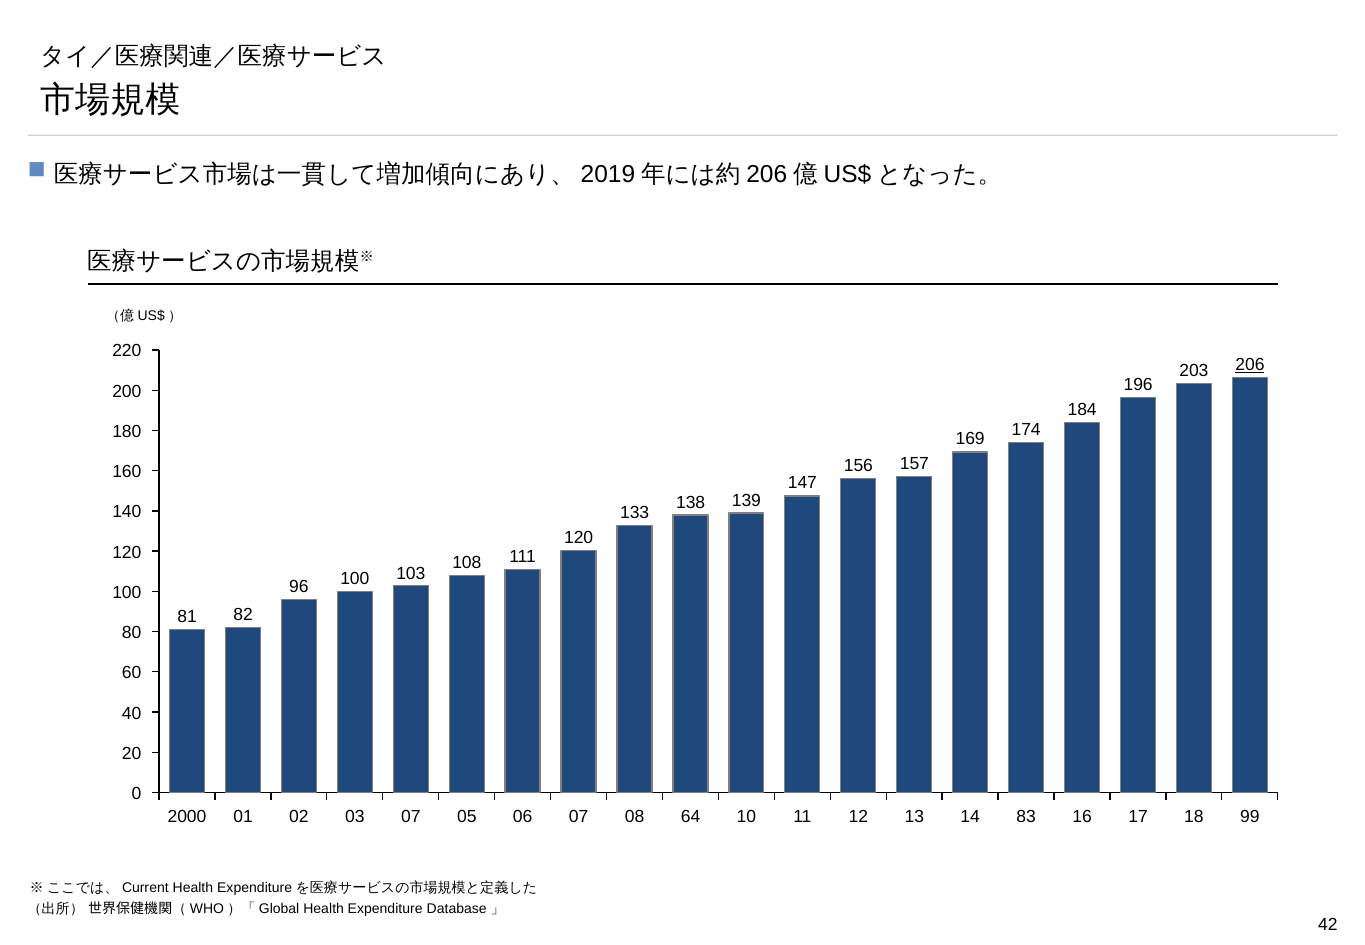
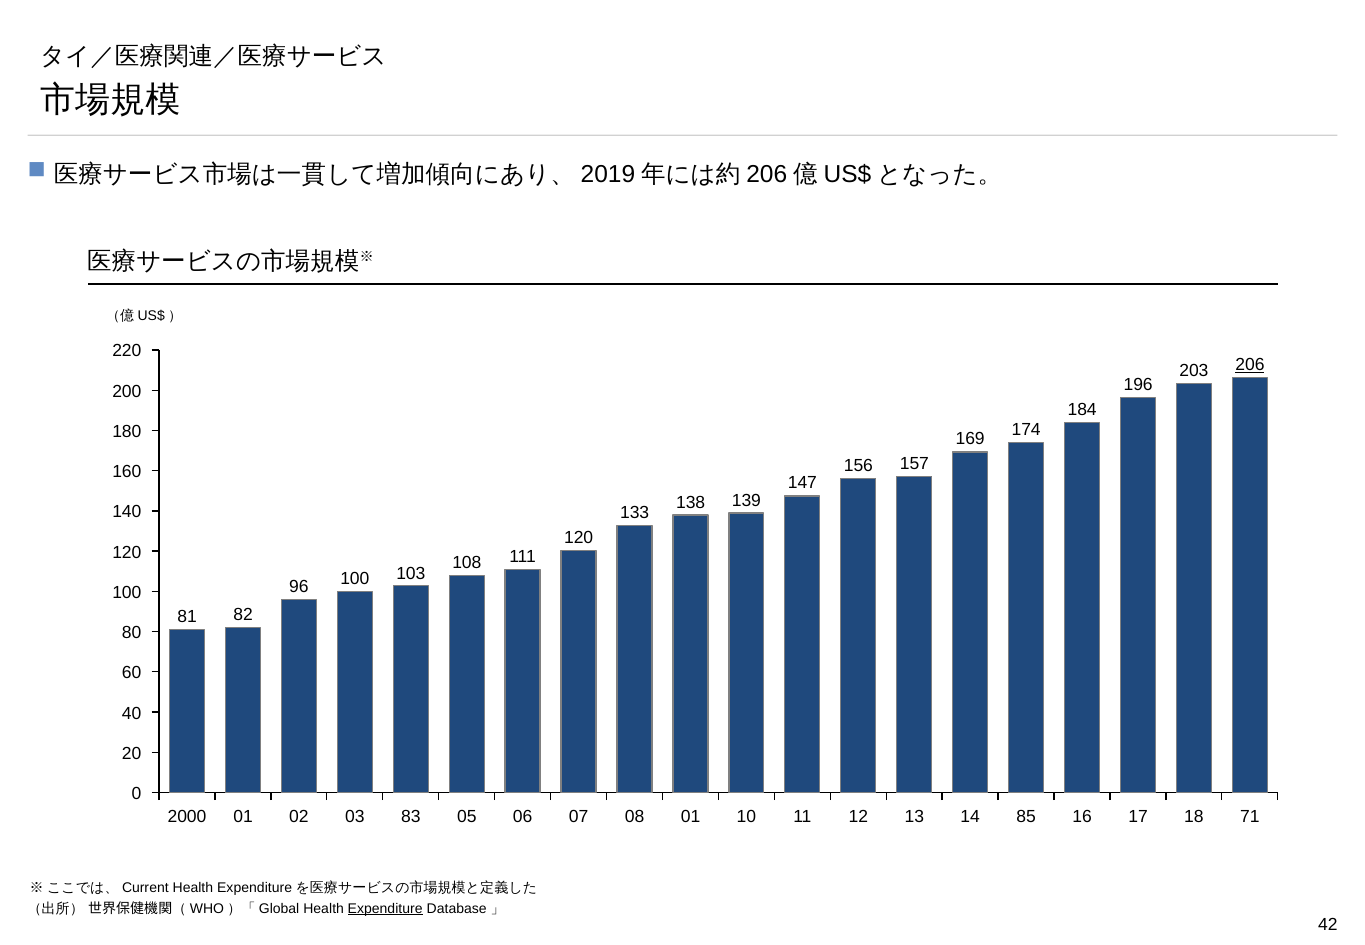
01 07: 07 -> 83 (411, 816)
05 64: 64 -> 01 (691, 816)
83: 83 -> 85 (1026, 816)
99: 99 -> 71 (1250, 816)
Expenditure underline: none -> present (385, 908)
